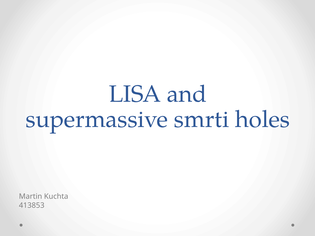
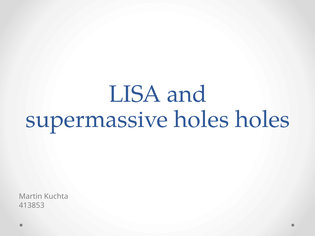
supermassive smrti: smrti -> holes (202, 119)
